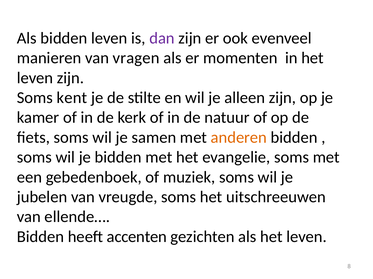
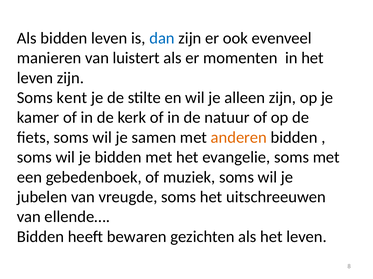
dan colour: purple -> blue (162, 38)
vragen: vragen -> luistert (136, 58)
accenten: accenten -> bewaren (137, 237)
